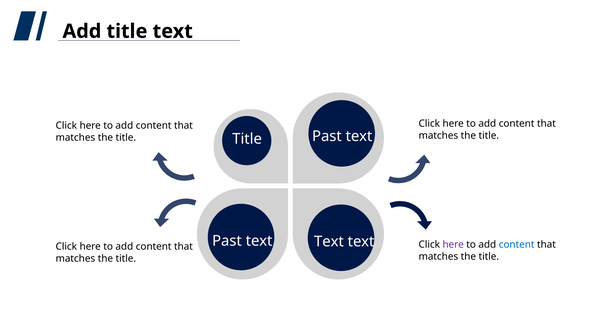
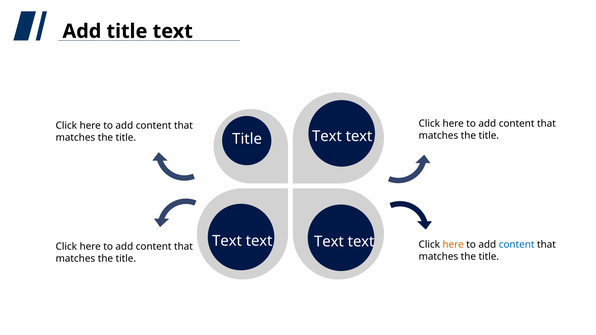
Past: Past -> Text (327, 136)
Past: Past -> Text (227, 241)
here colour: purple -> orange (453, 245)
